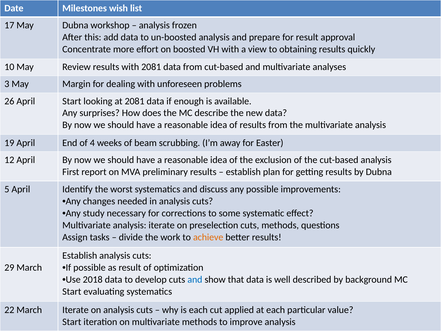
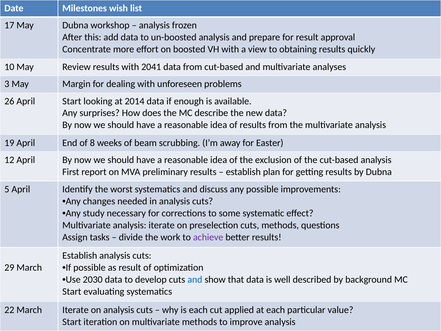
with 2081: 2081 -> 2041 (151, 67)
at 2081: 2081 -> 2014 (135, 101)
4: 4 -> 8 (92, 143)
achieve colour: orange -> purple (208, 237)
2018: 2018 -> 2030 (93, 280)
